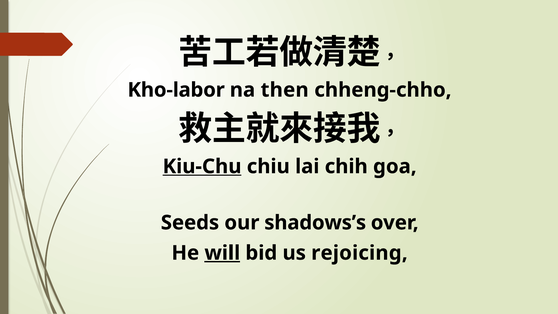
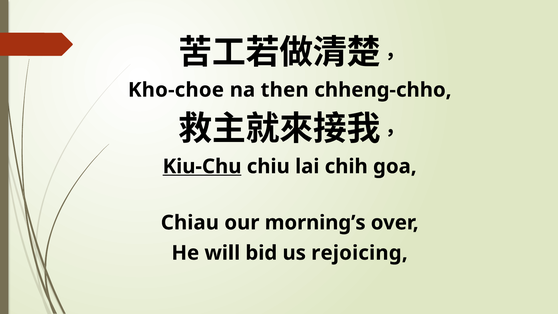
Kho-labor: Kho-labor -> Kho-choe (176, 90)
Seeds: Seeds -> Chiau (190, 223)
shadows’s: shadows’s -> morning’s (315, 223)
will underline: present -> none (222, 253)
